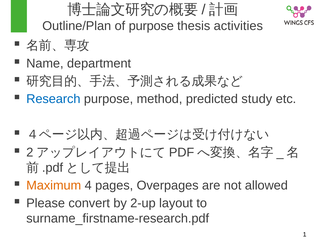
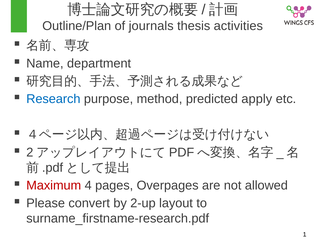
of purpose: purpose -> journals (151, 26)
study: study -> apply (257, 99)
Maximum colour: orange -> red (54, 185)
